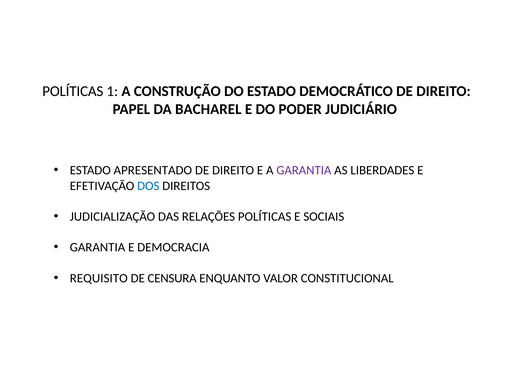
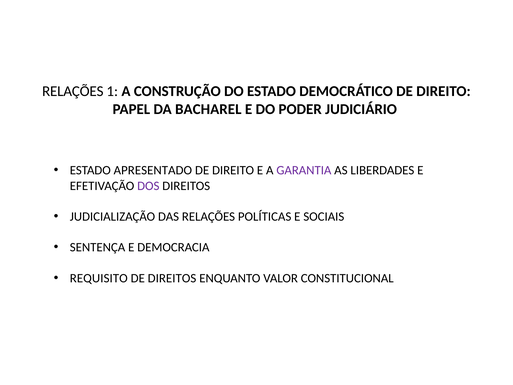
POLÍTICAS: POLÍTICAS -> RELAÇÕES (73, 91)
DOS colour: blue -> purple (148, 186)
GARANTIA: GARANTIA -> SENTENÇA (98, 247)
DE CENSURA: CENSURA -> DIREITOS (172, 278)
